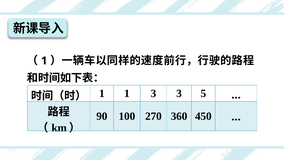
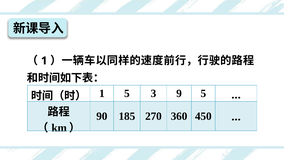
1 1: 1 -> 5 (127, 93)
3 3: 3 -> 9 (179, 93)
100: 100 -> 185 (127, 116)
